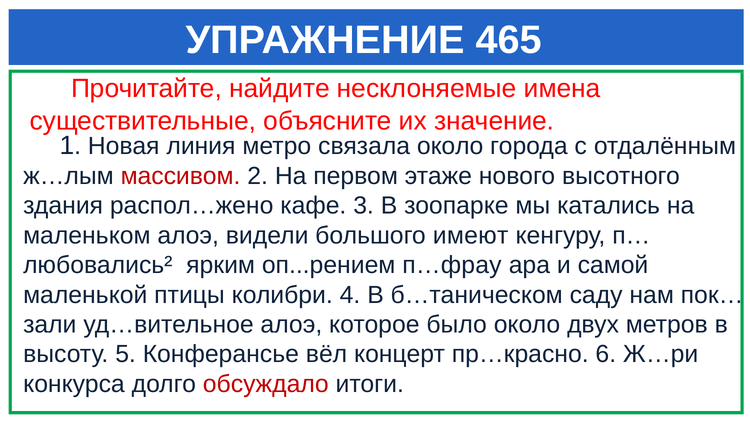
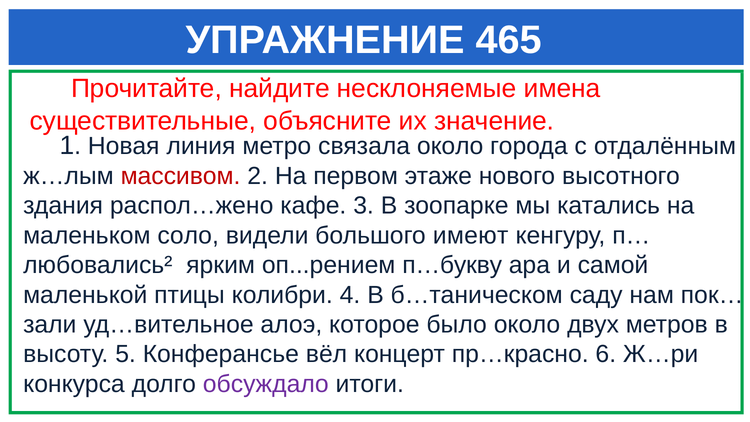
маленьком алоэ: алоэ -> соло (188, 235)
п…фрау: п…фрау -> п…букву (452, 265)
обсуждало colour: red -> purple (266, 384)
